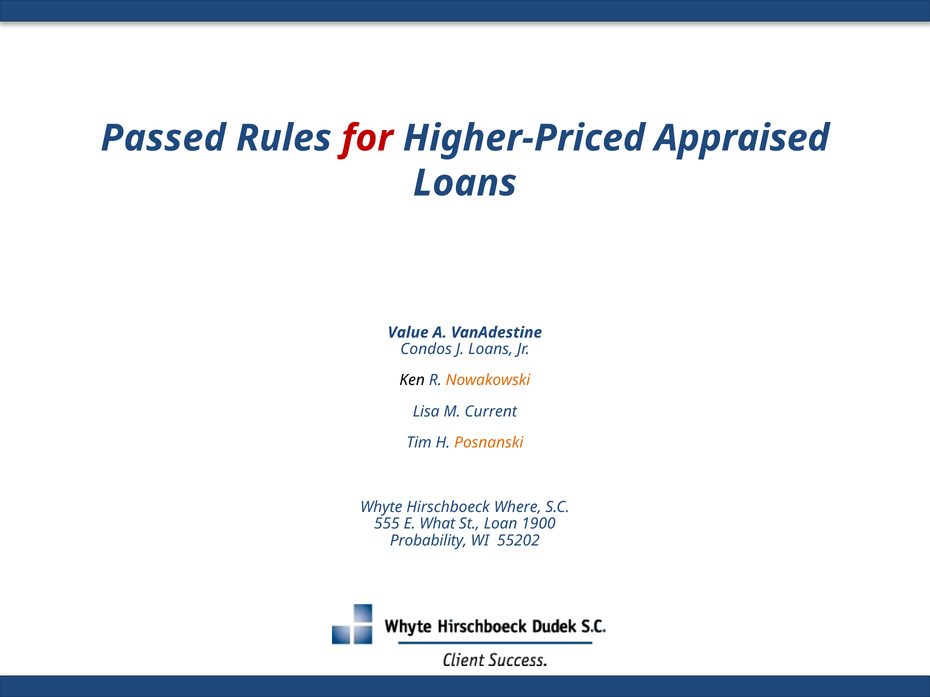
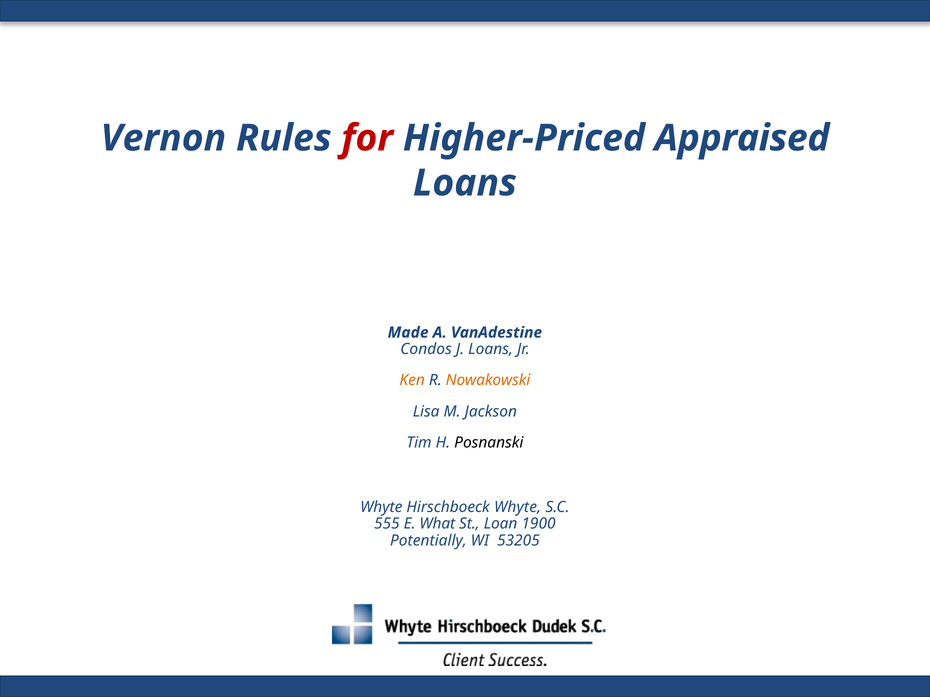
Passed: Passed -> Vernon (163, 138)
Value: Value -> Made (408, 333)
Ken colour: black -> orange (412, 381)
Current: Current -> Jackson (491, 412)
Posnanski colour: orange -> black (489, 443)
Hirschboeck Where: Where -> Whyte (518, 507)
Probability: Probability -> Potentially (428, 541)
55202: 55202 -> 53205 (518, 541)
